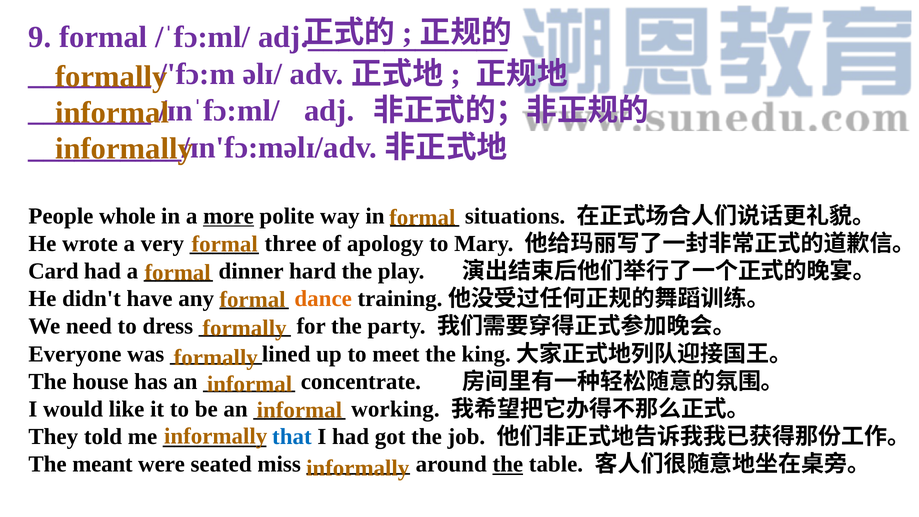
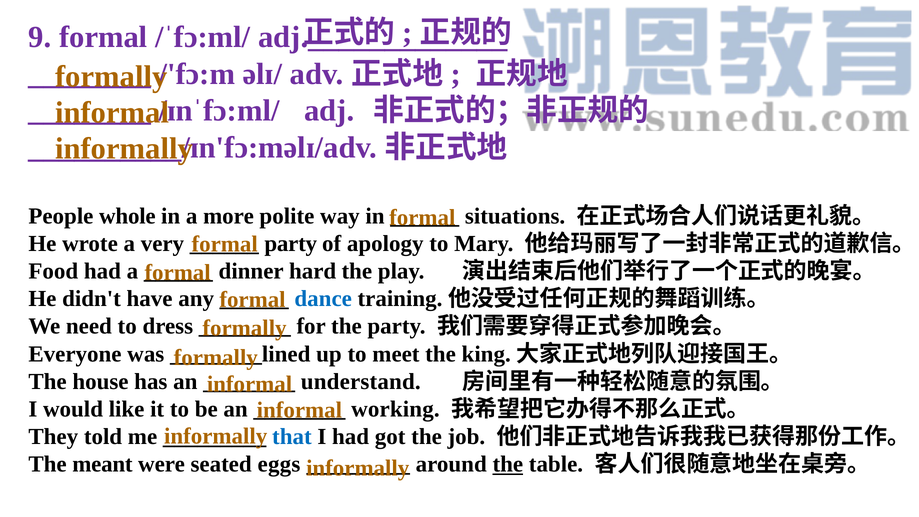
more underline: present -> none (229, 216)
three: three -> party (291, 244)
Card: Card -> Food (53, 271)
dance colour: orange -> blue (323, 299)
concentrate: concentrate -> understand (361, 381)
miss: miss -> eggs (279, 464)
